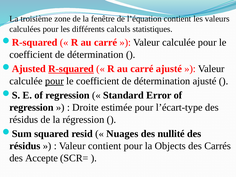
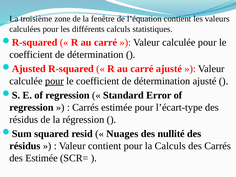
R-squared underline: present -> none (71, 69)
Droite: Droite -> Carrés (85, 107)
la Objects: Objects -> Calculs (170, 146)
des Accepte: Accepte -> Estimée (42, 158)
